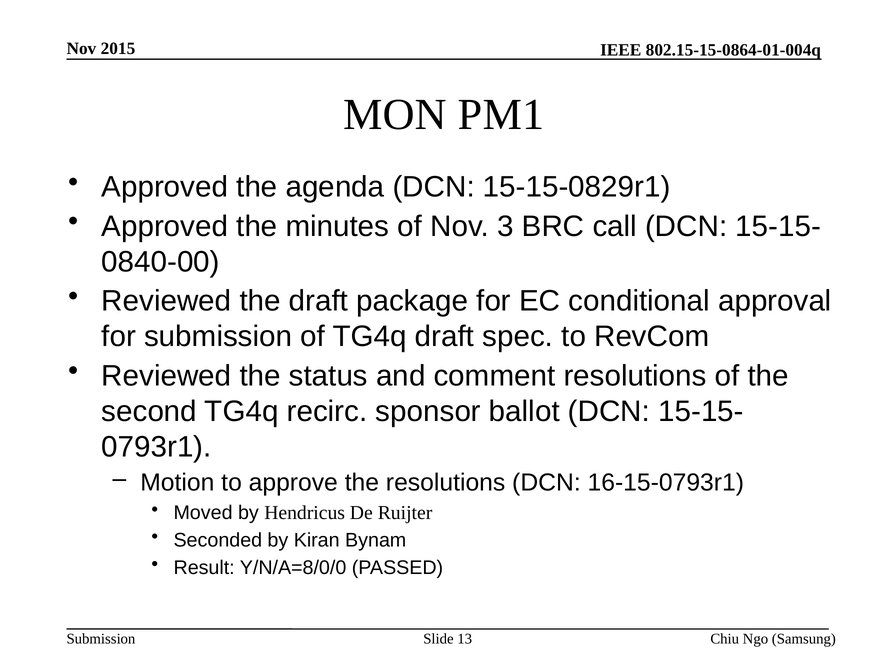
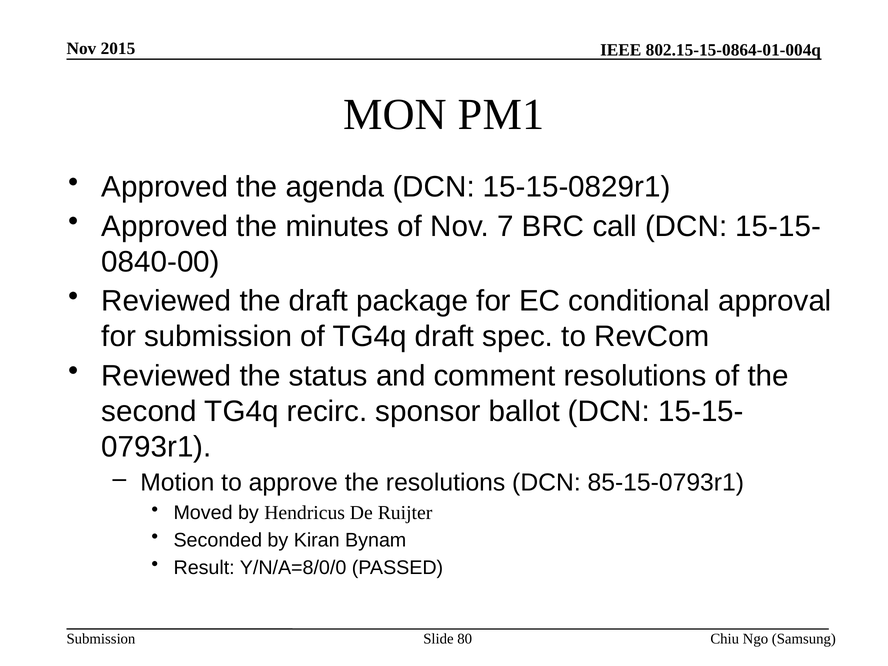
3: 3 -> 7 (505, 226)
16-15-0793r1: 16-15-0793r1 -> 85-15-0793r1 (666, 483)
13: 13 -> 80 (465, 639)
